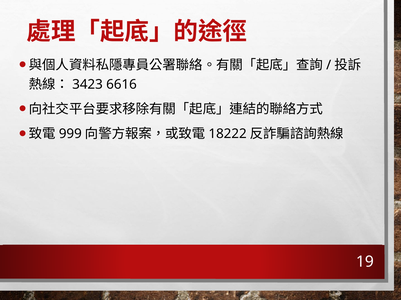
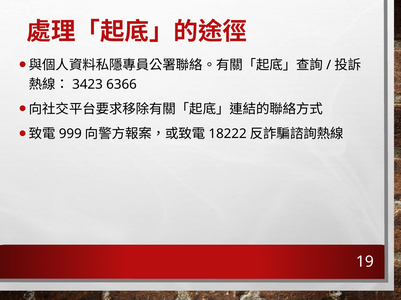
6616: 6616 -> 6366 (122, 85)
